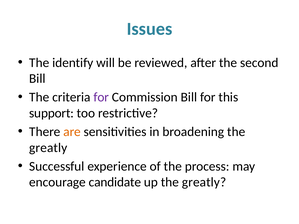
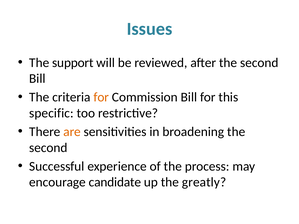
identify: identify -> support (73, 63)
for colour: purple -> orange (101, 97)
support: support -> specific (51, 113)
greatly: greatly -> second (48, 148)
